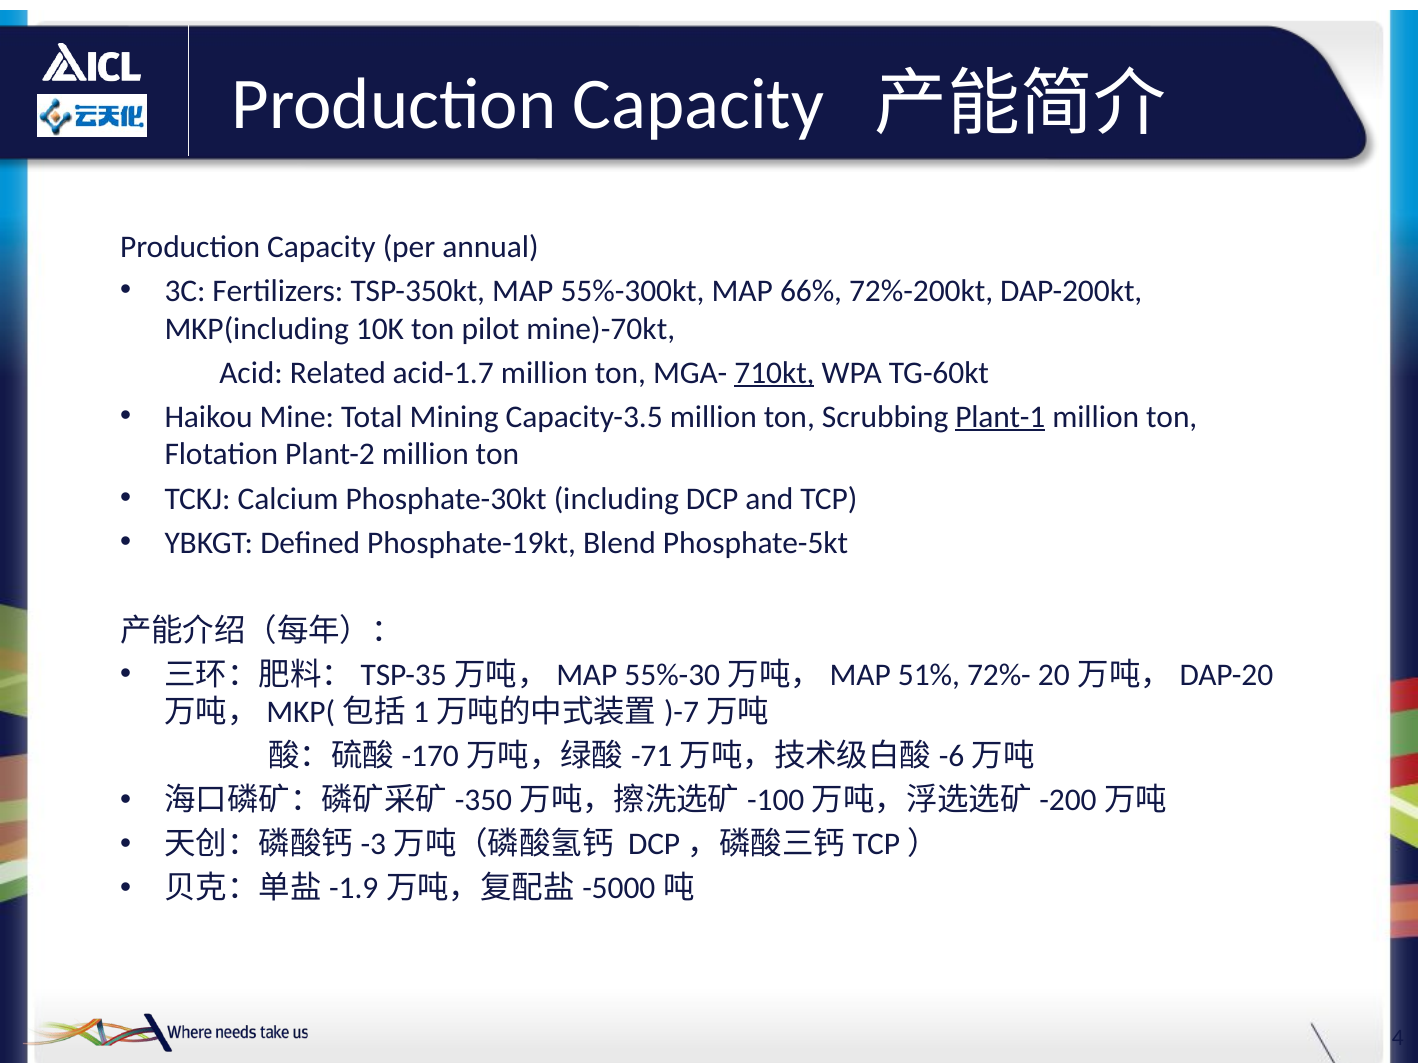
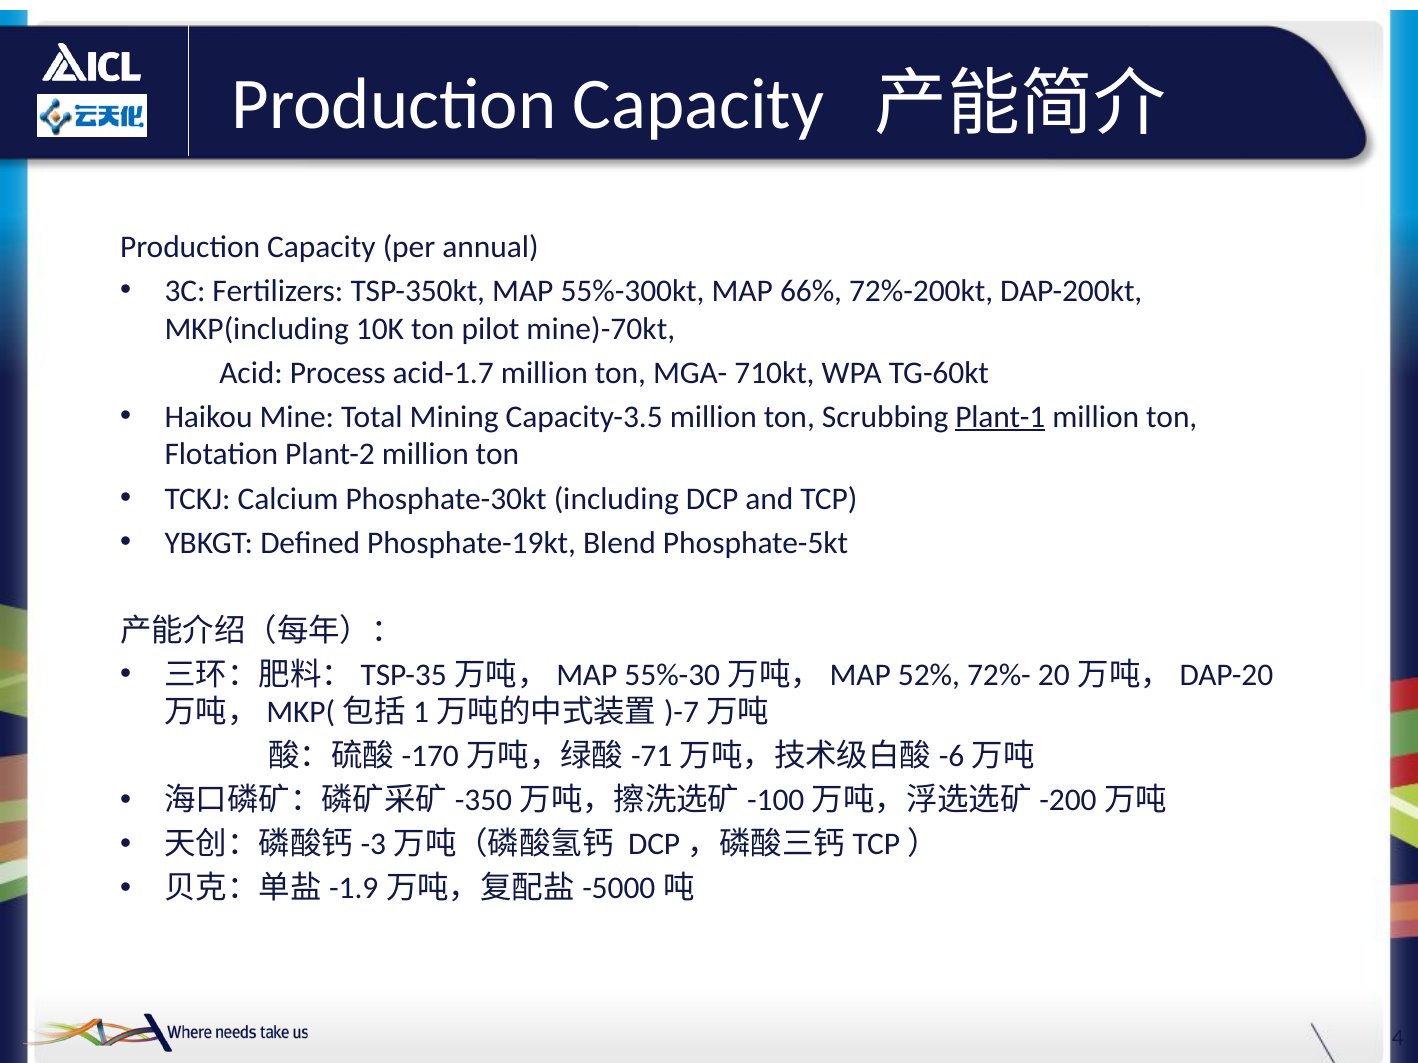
Related: Related -> Process (338, 373)
710kt underline: present -> none (774, 373)
51%: 51% -> 52% (929, 675)
